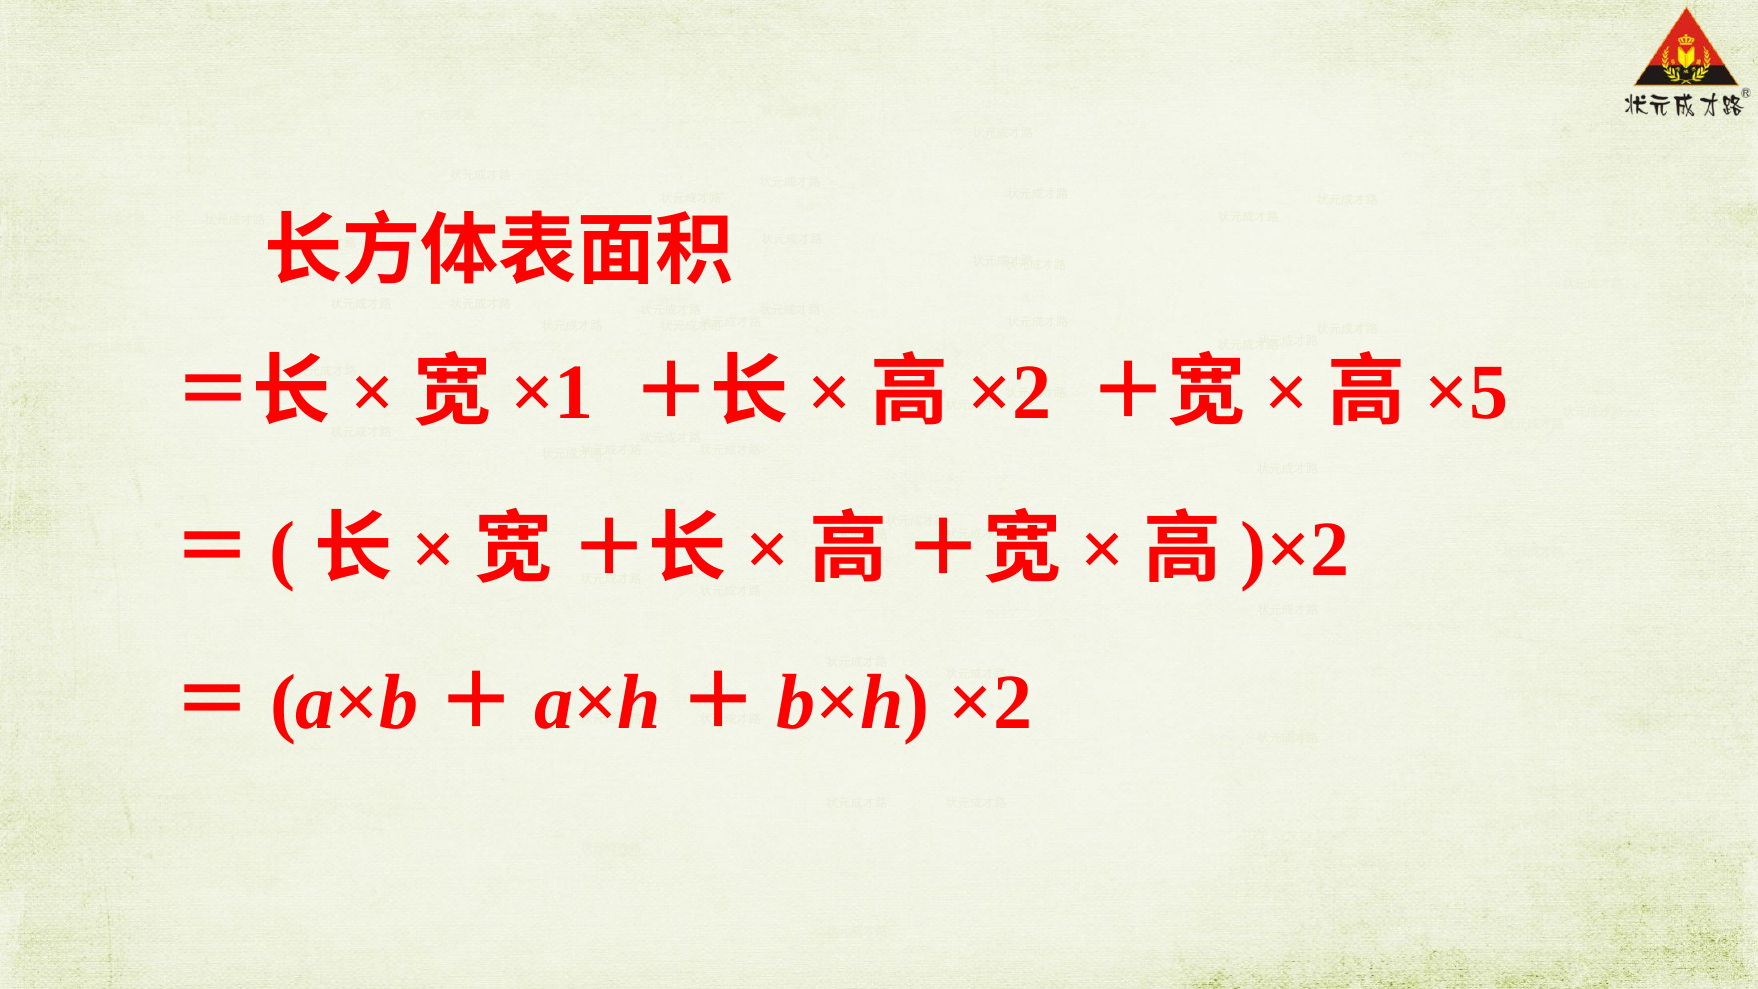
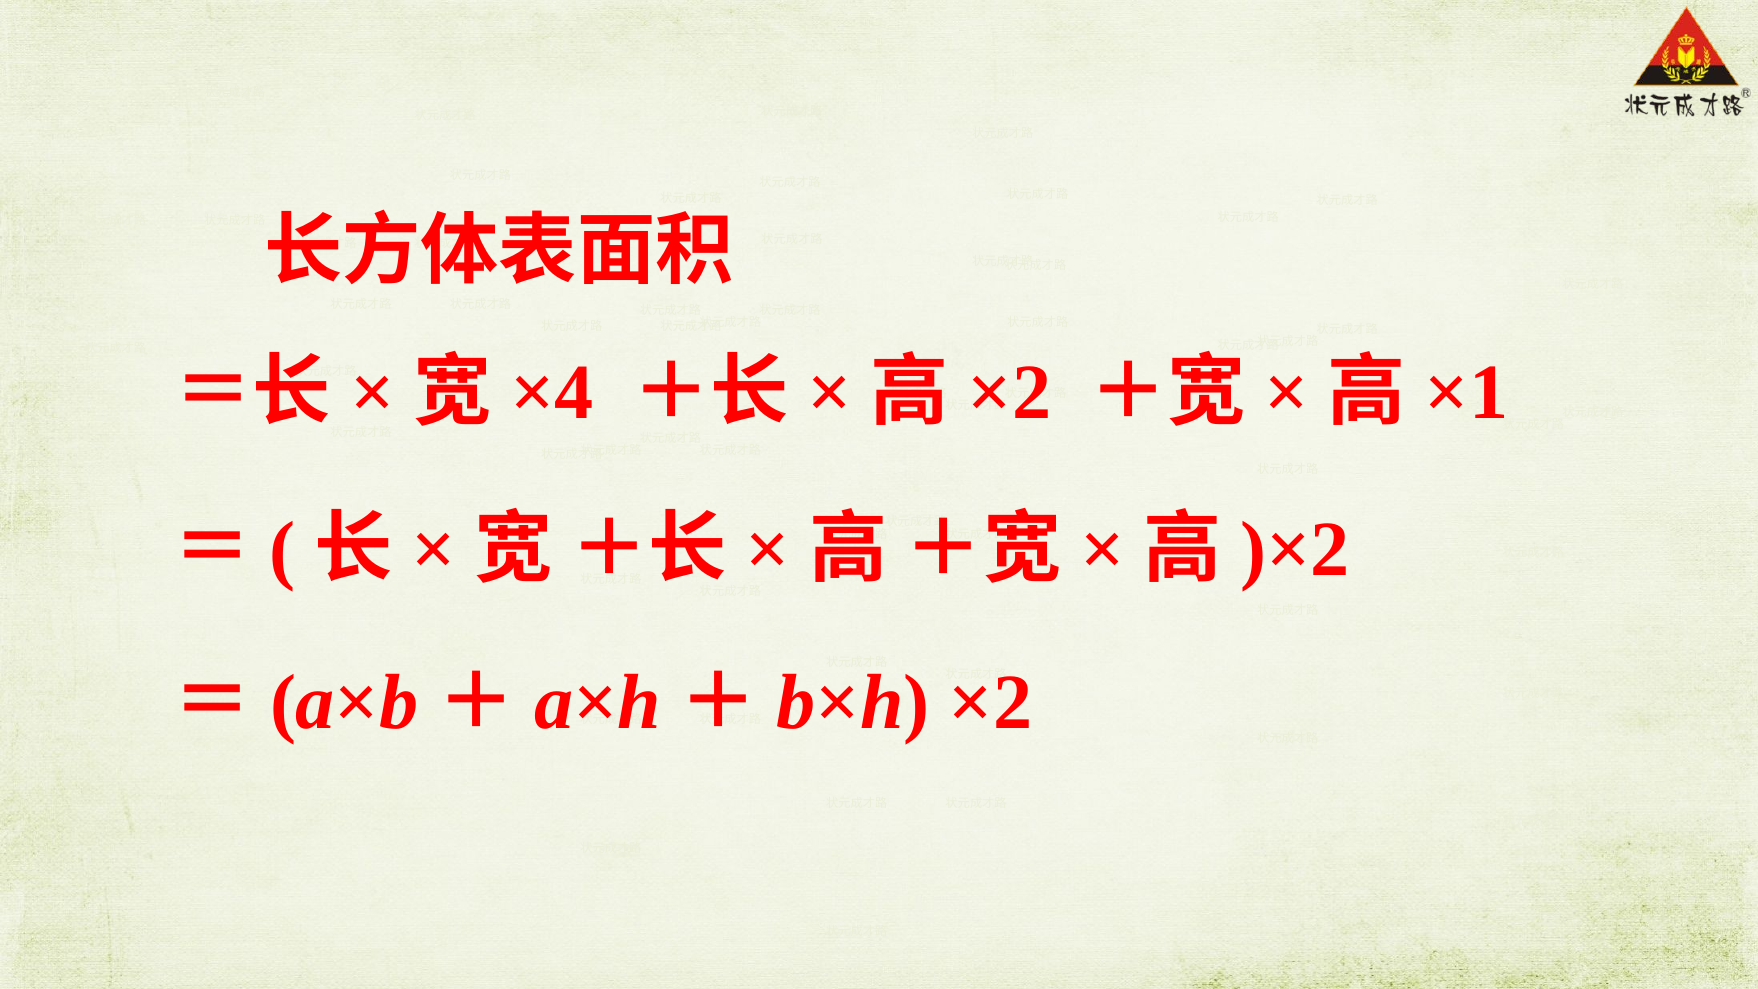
×1: ×1 -> ×4 (552, 392)
×5: ×5 -> ×1 (1467, 392)
